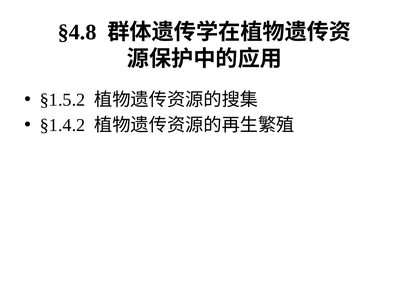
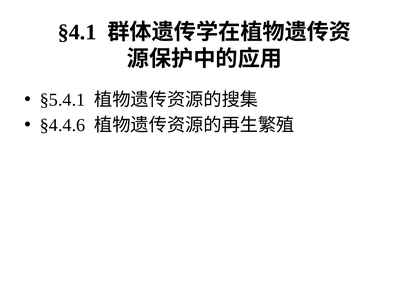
§4.8: §4.8 -> §4.1 (77, 32)
§1.5.2: §1.5.2 -> §5.4.1 (63, 100)
§1.4.2: §1.4.2 -> §4.4.6 (63, 125)
